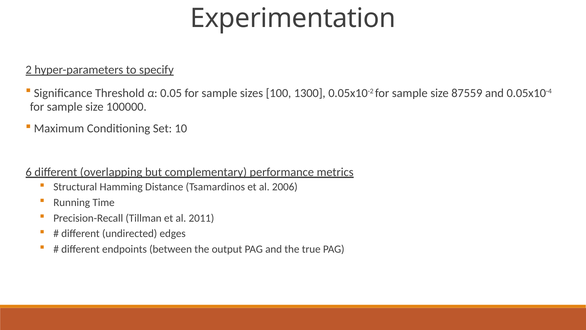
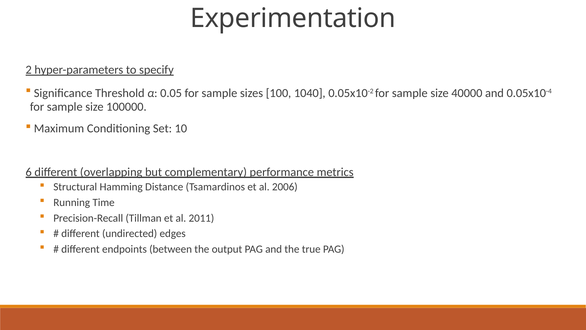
1300: 1300 -> 1040 (310, 93)
87559: 87559 -> 40000 (467, 93)
